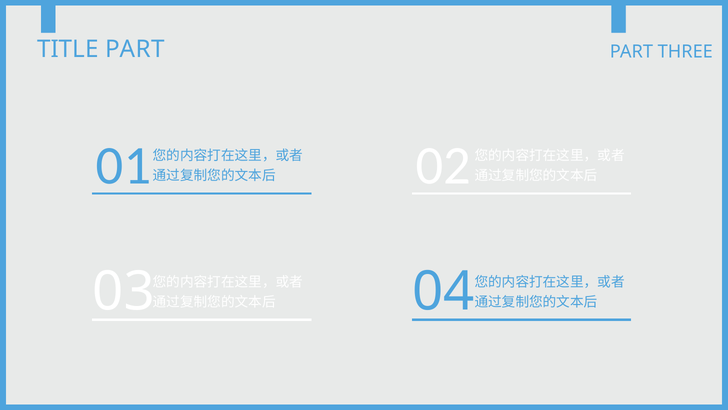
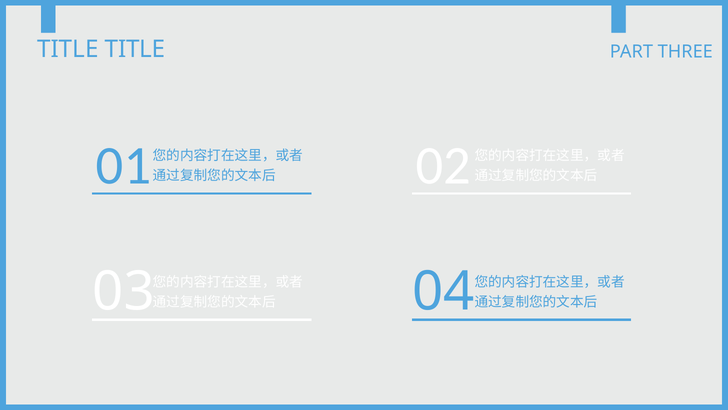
TITLE PART: PART -> TITLE (135, 49)
